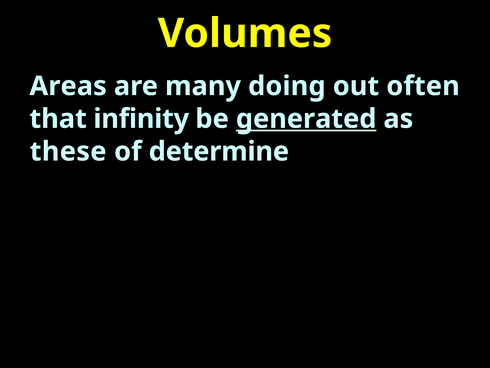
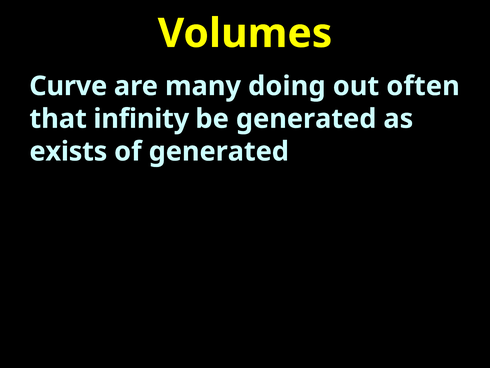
Areas: Areas -> Curve (68, 86)
generated underline: present -> none (306, 119)
these: these -> exists (68, 151)
of determine: determine -> generated (219, 151)
